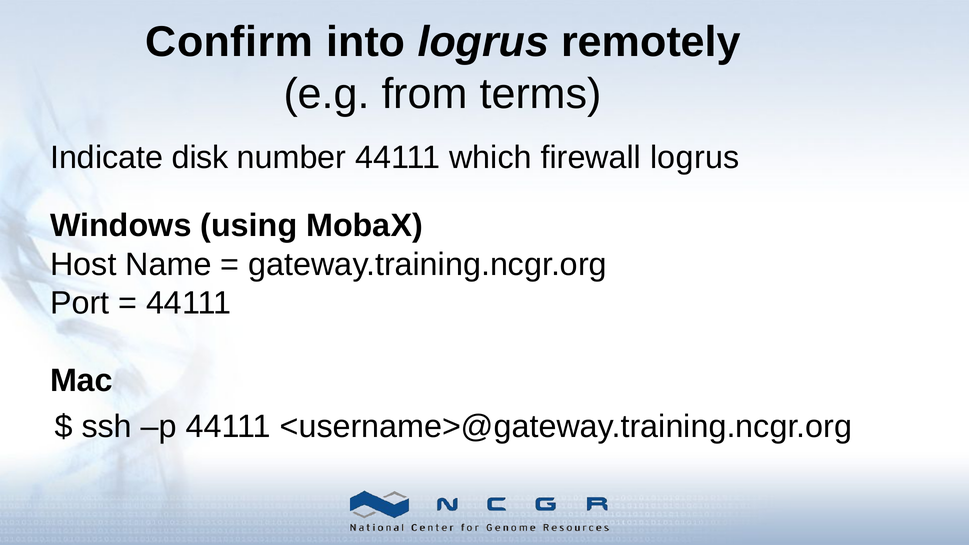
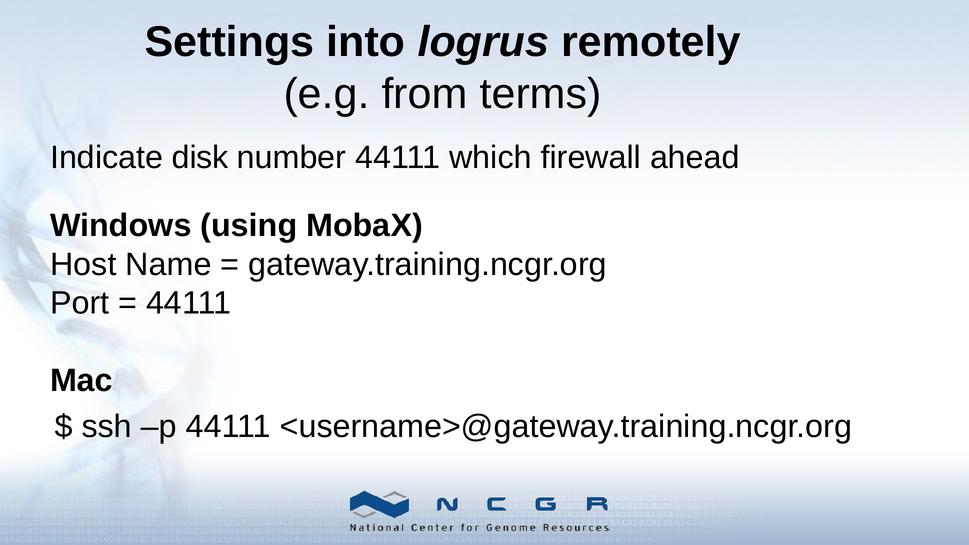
Confirm: Confirm -> Settings (229, 42)
firewall logrus: logrus -> ahead (695, 158)
